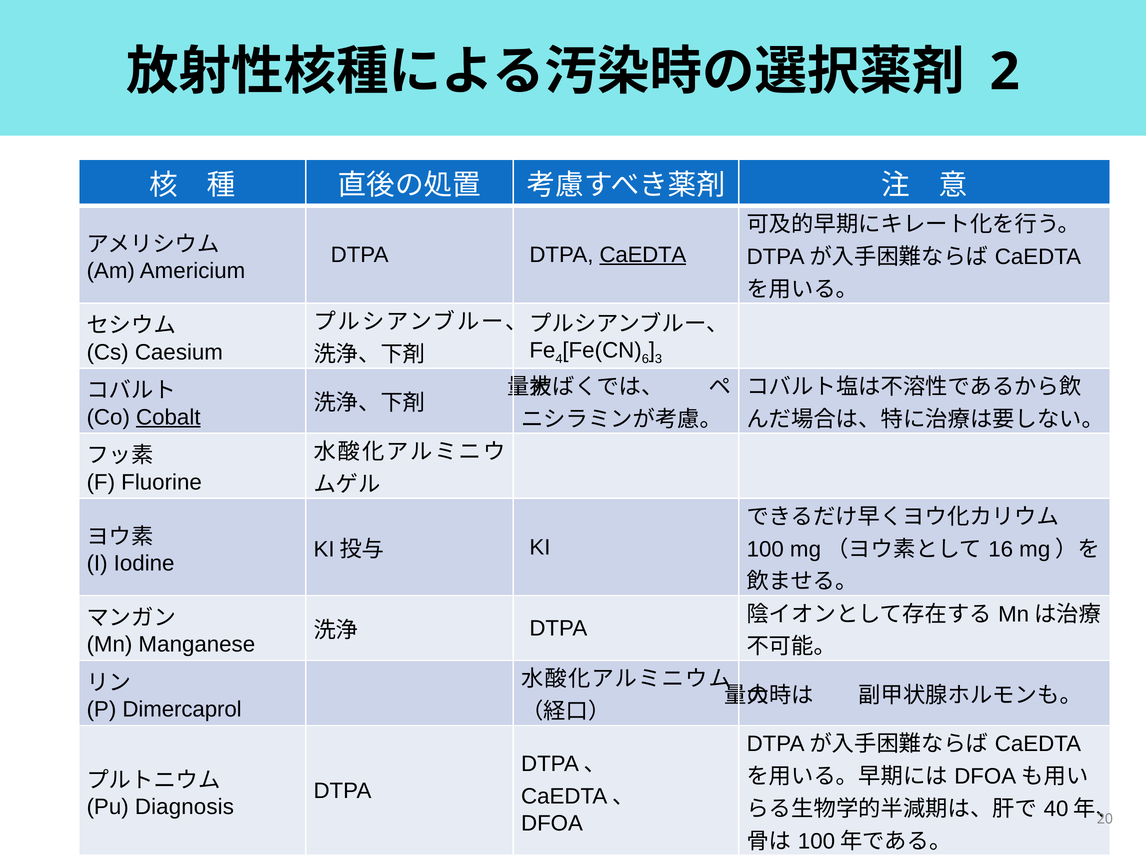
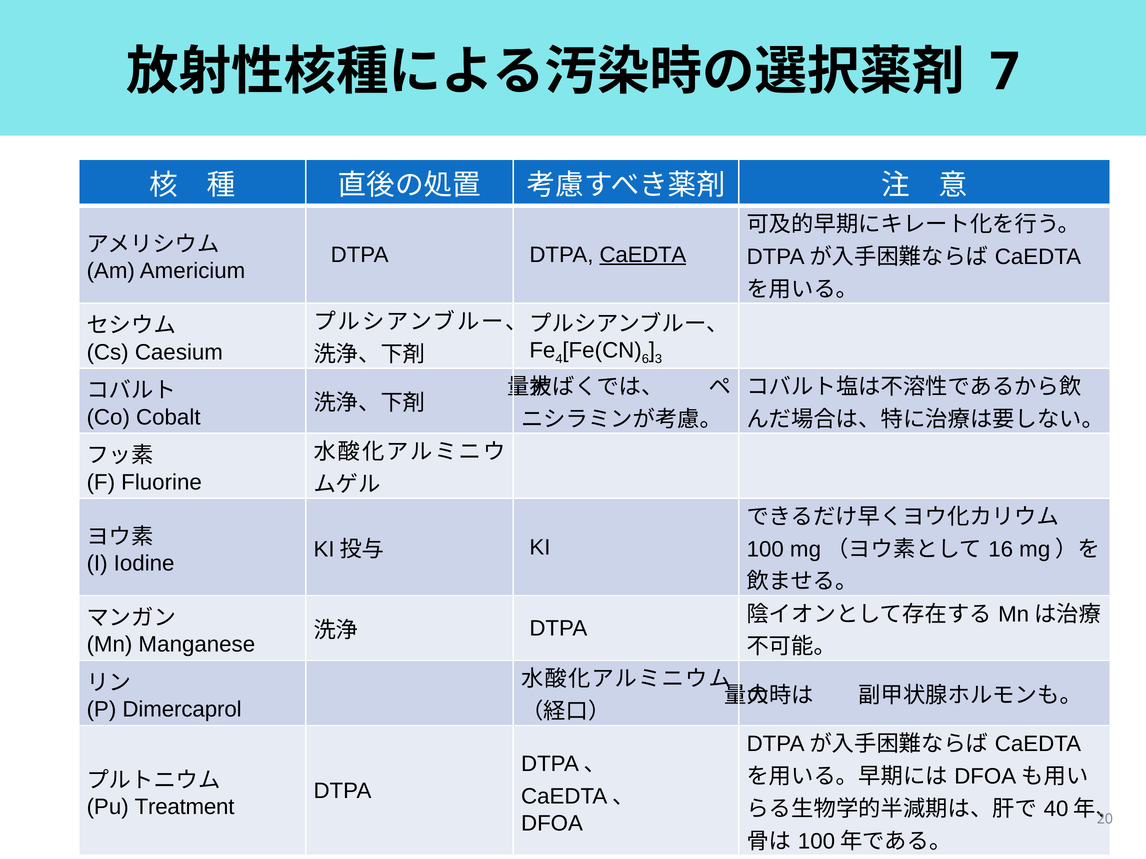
2: 2 -> 7 (1005, 72)
Cobalt underline: present -> none (168, 417)
Diagnosis: Diagnosis -> Treatment (185, 808)
